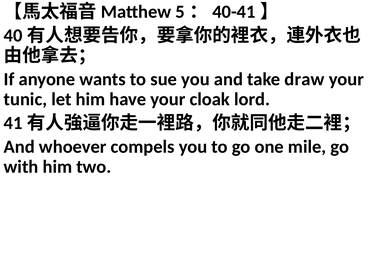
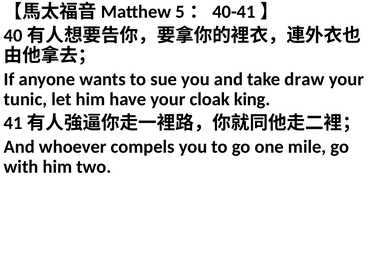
lord: lord -> king (252, 99)
